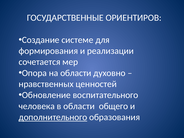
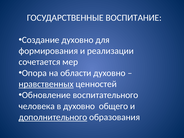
ОРИЕНТИРОВ: ОРИЕНТИРОВ -> ВОСПИТАНИЕ (134, 18)
Создание системе: системе -> духовно (77, 40)
нравственных underline: none -> present (46, 84)
в области: области -> духовно (79, 106)
